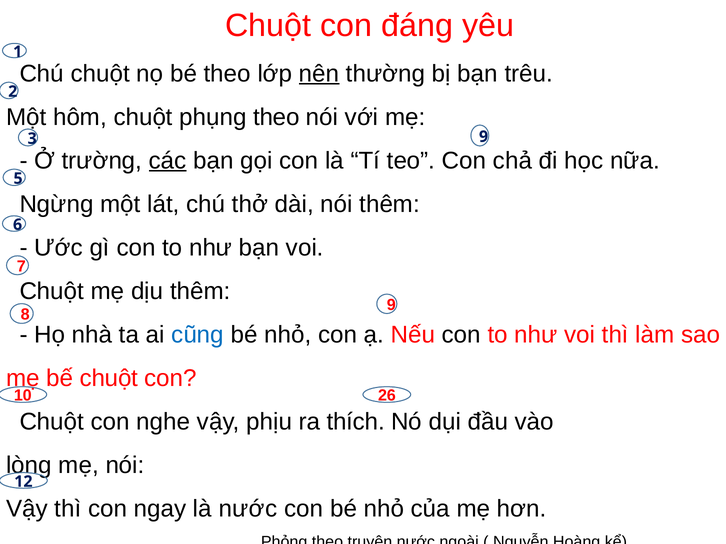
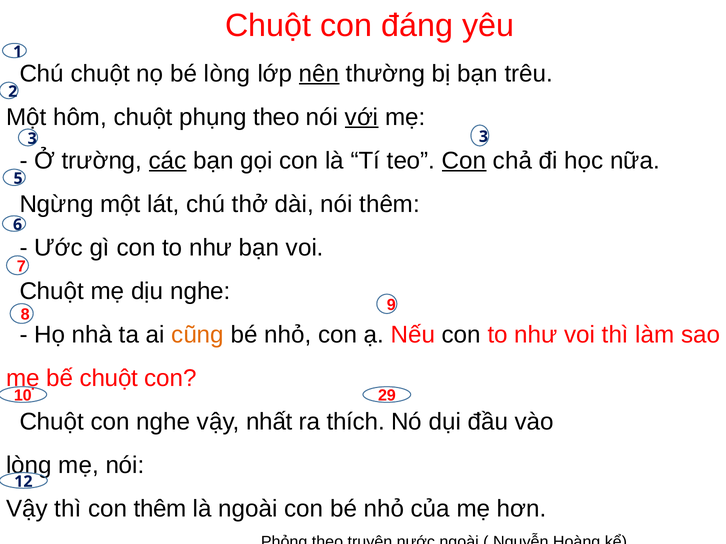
bé theo: theo -> lòng (227, 74)
với underline: none -> present (362, 117)
3 9: 9 -> 3 (484, 137)
Con underline: none -> present (464, 161)
dịu thêm: thêm -> nghe (200, 291)
cũng colour: blue -> orange (198, 335)
26: 26 -> 29 (387, 396)
phịu: phịu -> nhất (269, 422)
con ngay: ngay -> thêm (160, 509)
là nước: nước -> ngoài (248, 509)
